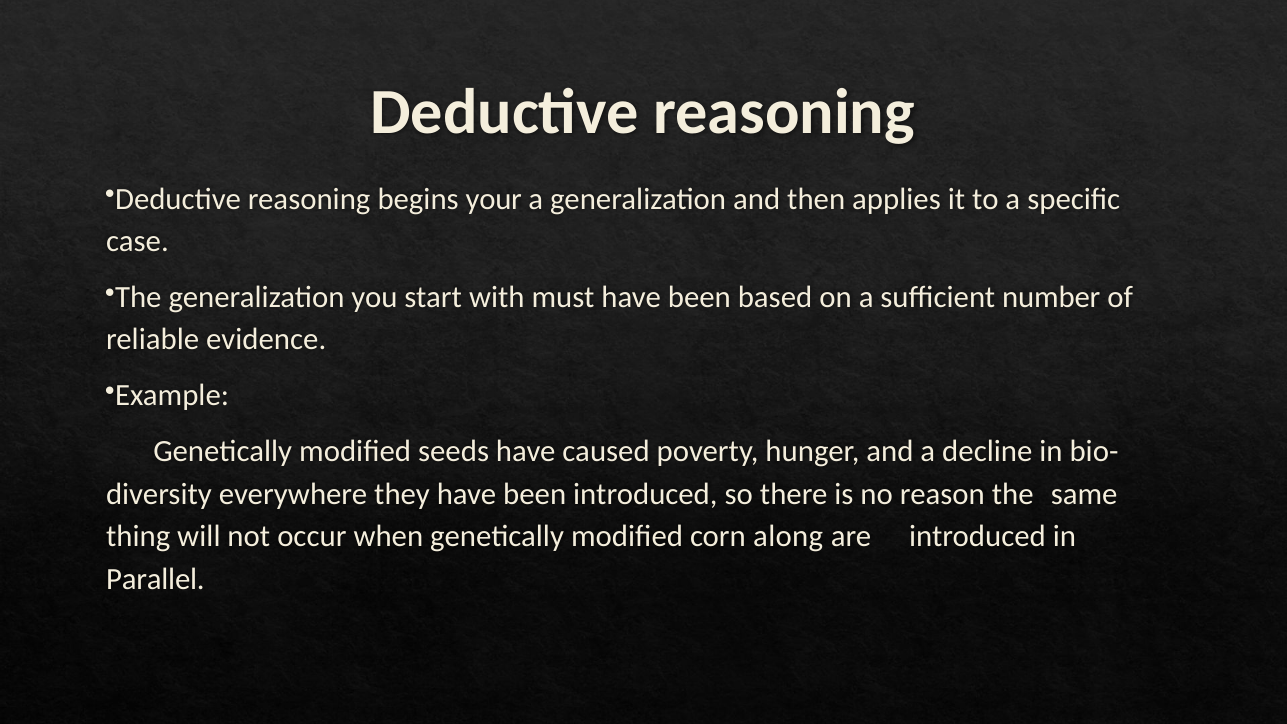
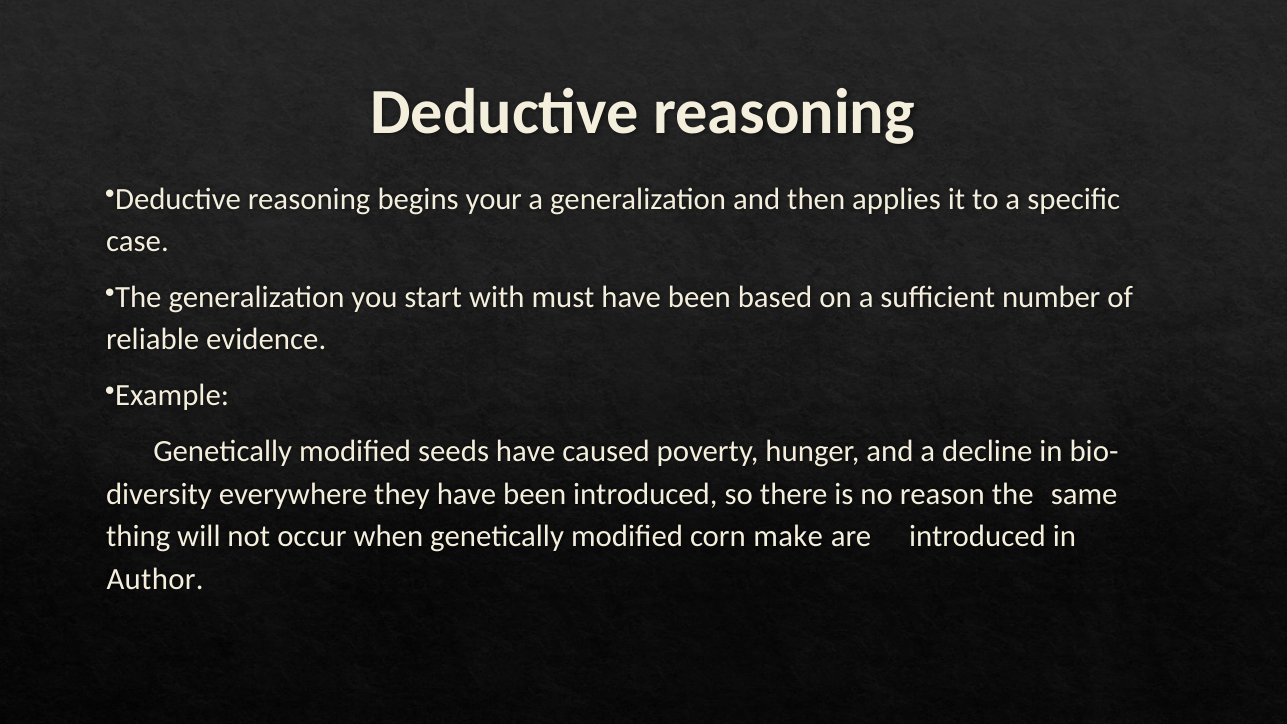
along: along -> make (788, 536)
Parallel: Parallel -> Author (155, 579)
